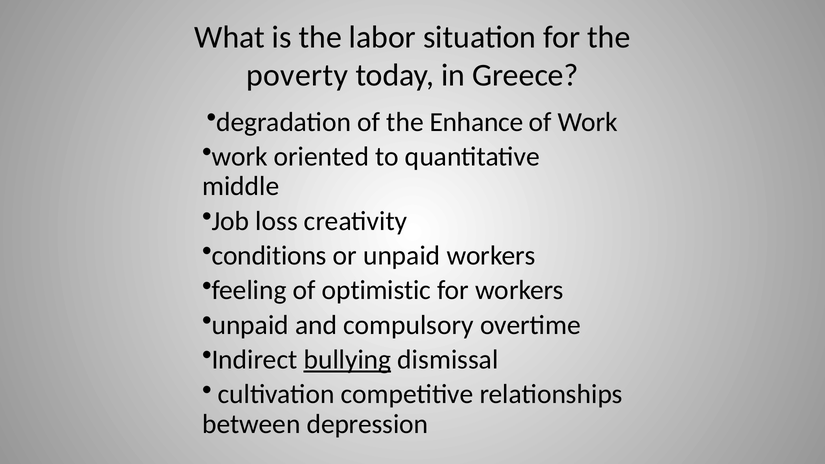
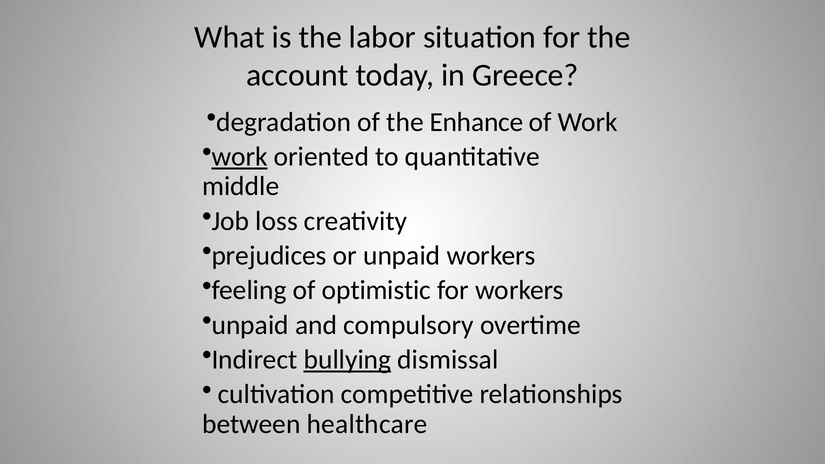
poverty: poverty -> account (297, 75)
work underline: none -> present (240, 157)
conditions: conditions -> prejudices (269, 256)
depression: depression -> healthcare (367, 424)
